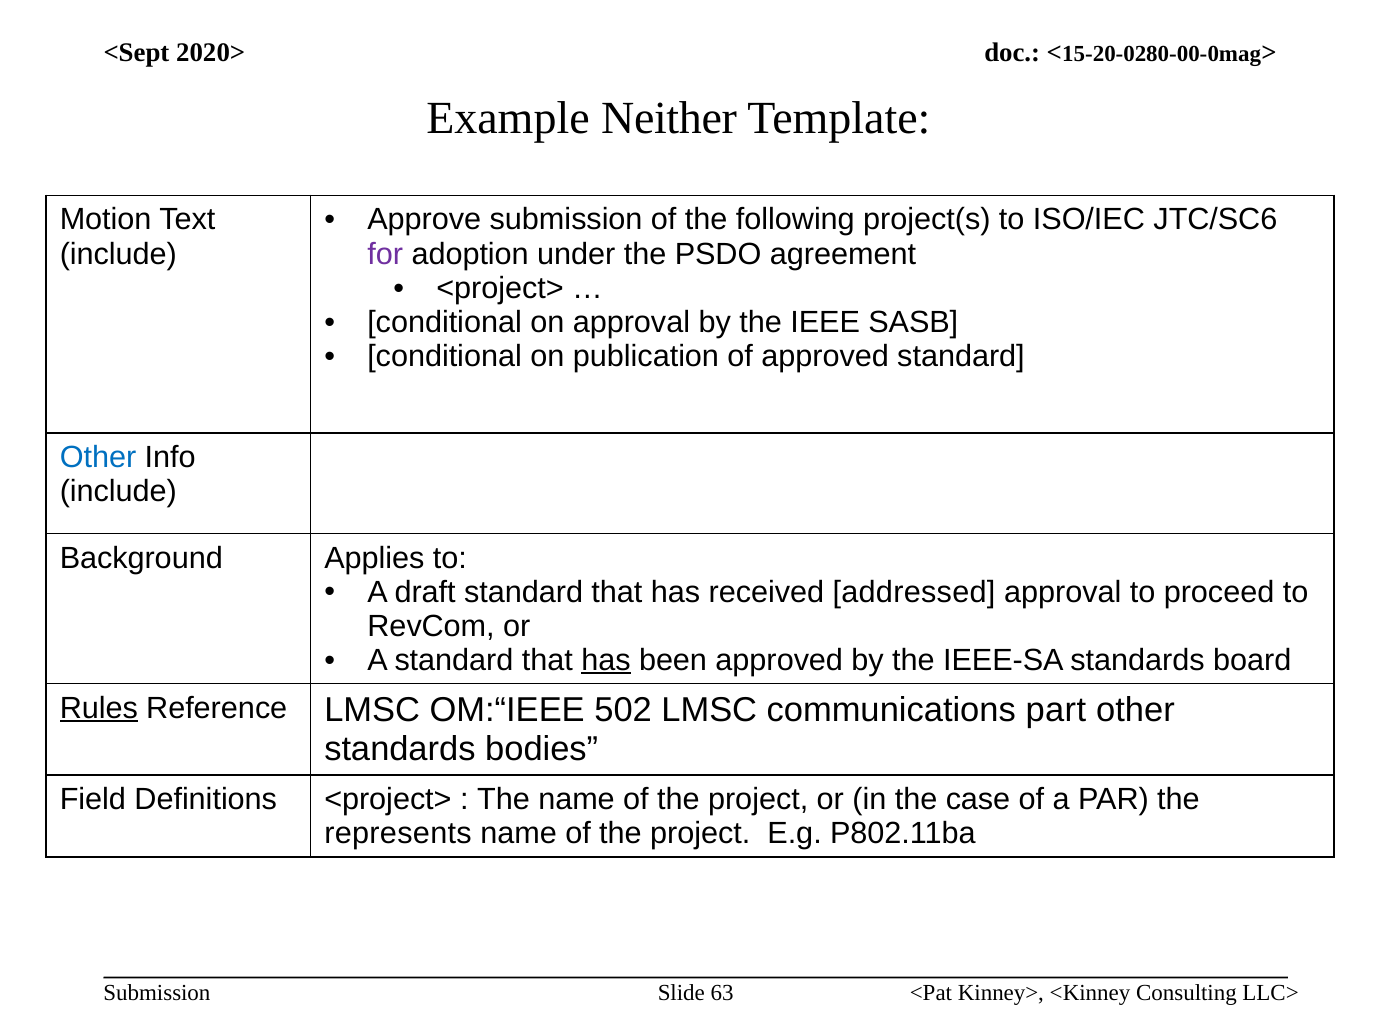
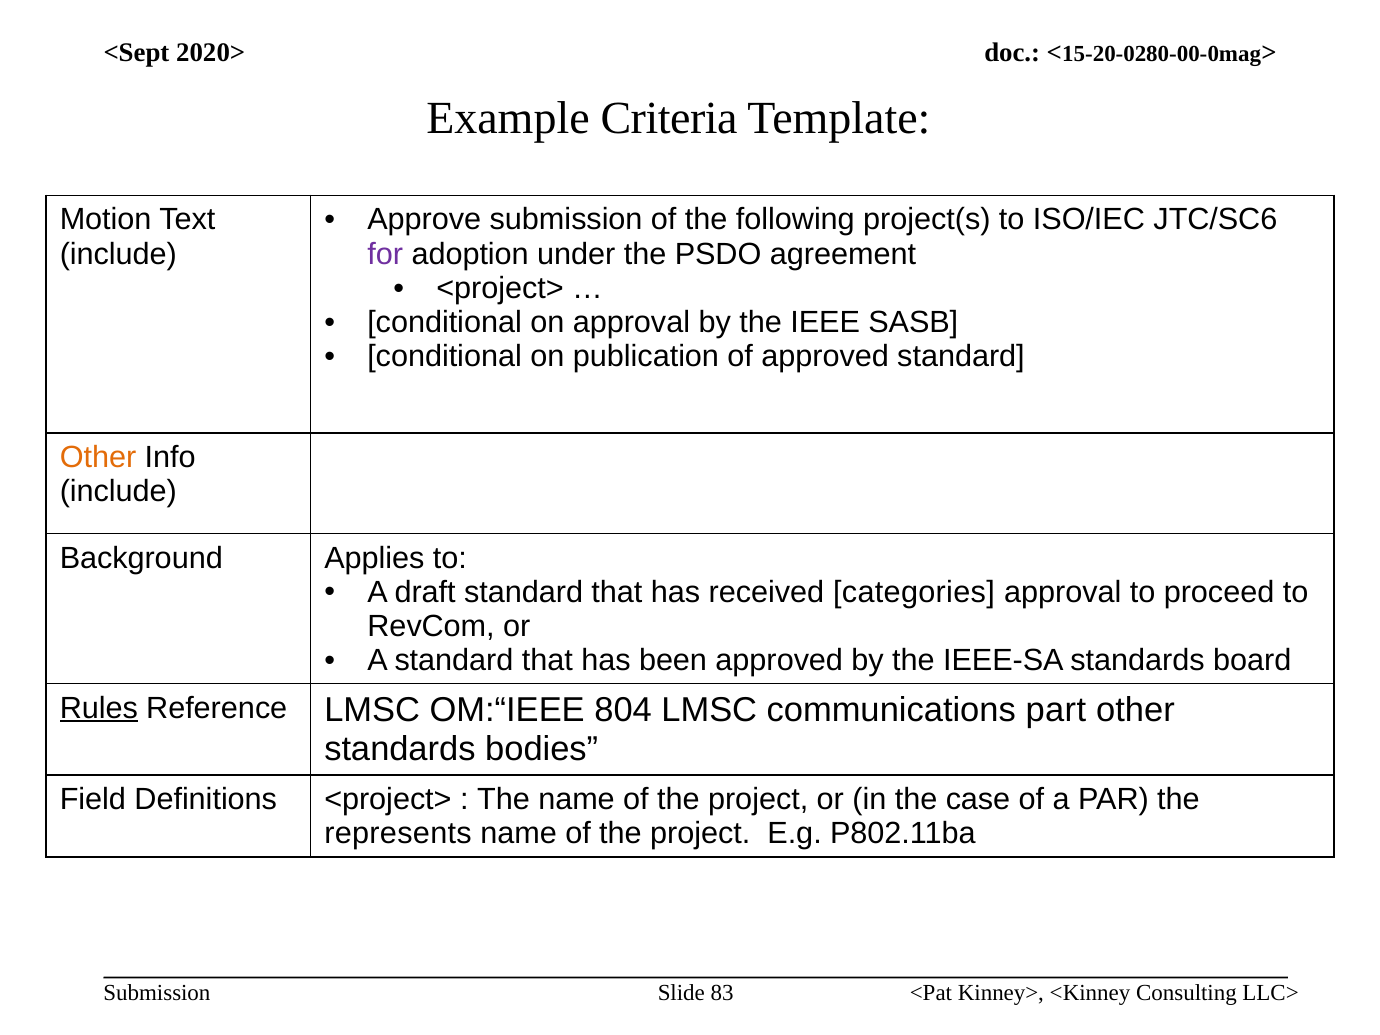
Neither: Neither -> Criteria (669, 118)
Other colour: blue -> orange (98, 458)
addressed: addressed -> categories (914, 592)
has underline: present -> none (606, 660)
502: 502 -> 804 (623, 710)
63: 63 -> 83 (722, 993)
